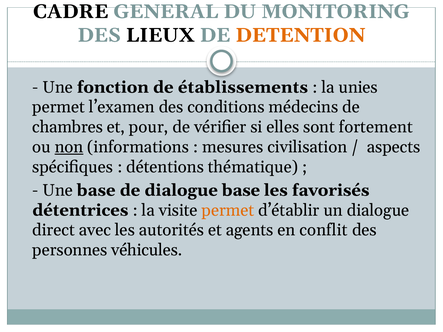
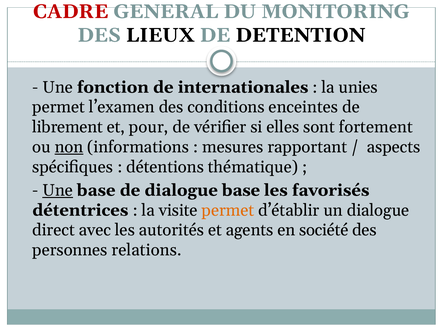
CADRE colour: black -> red (71, 12)
DETENTION colour: orange -> black (300, 35)
établissements: établissements -> internationales (243, 87)
médecins: médecins -> enceintes (303, 107)
chambres: chambres -> librement (68, 127)
civilisation: civilisation -> rapportant (307, 147)
Une underline: none -> present (58, 190)
conflit: conflit -> société (324, 230)
véhicules: véhicules -> relations (147, 250)
